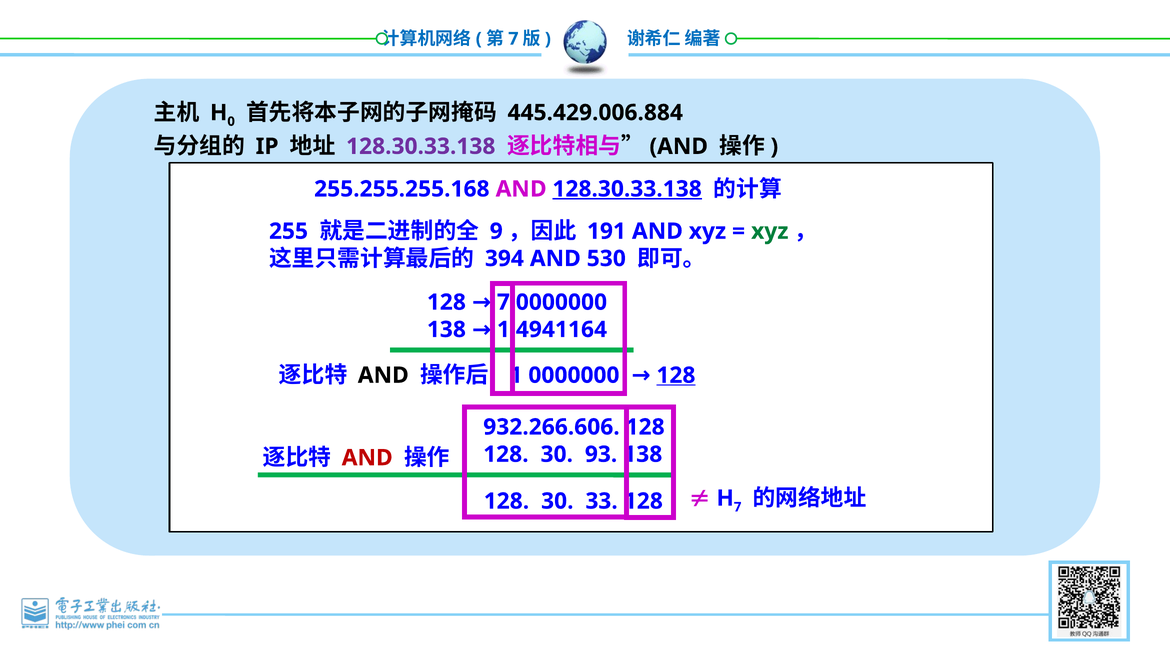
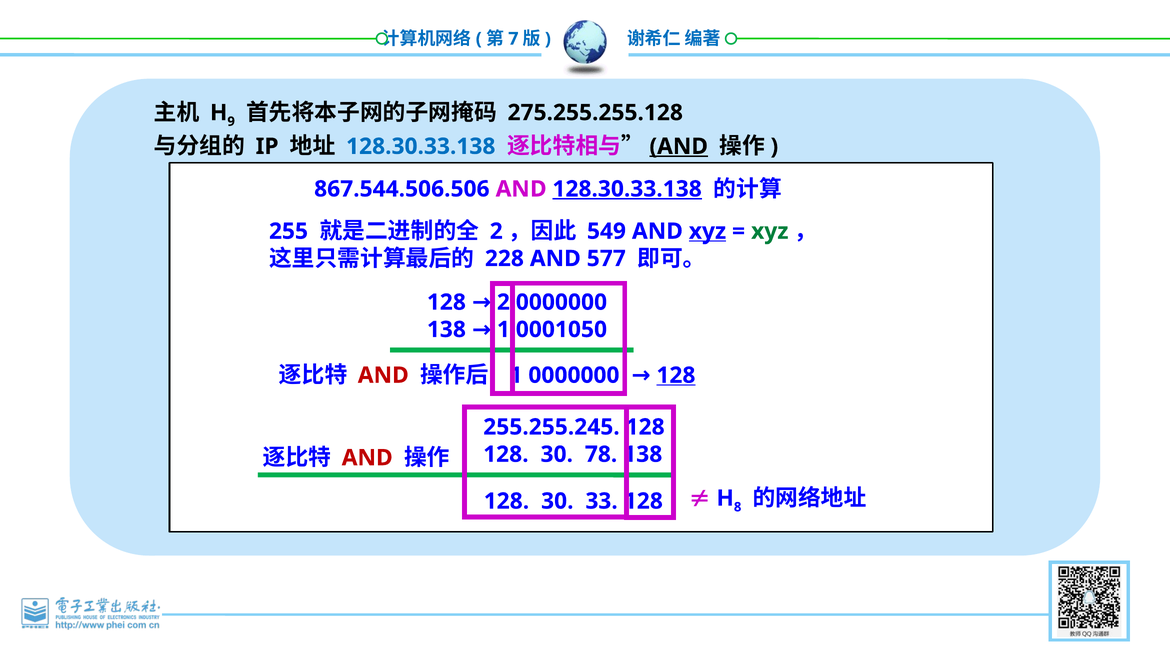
0: 0 -> 9 (231, 122)
445.429.006.884: 445.429.006.884 -> 275.255.255.128 (595, 113)
128.30.33.138 colour: purple -> blue (421, 146)
AND underline: none -> present (679, 146)
255.255.255.168: 255.255.255.168 -> 867.544.506.506 (402, 189)
9: 9 -> 2 (496, 231)
191: 191 -> 549 (606, 231)
xyz underline: none -> present (707, 231)
394: 394 -> 228 (504, 259)
530: 530 -> 577 (606, 259)
128 7: 7 -> 2 (503, 302)
4941164: 4941164 -> 0001050 (561, 330)
AND colour: black -> red (383, 375)
932.266.606: 932.266.606 -> 255.255.245 (551, 427)
93: 93 -> 78 (601, 454)
7: 7 -> 8 (738, 507)
